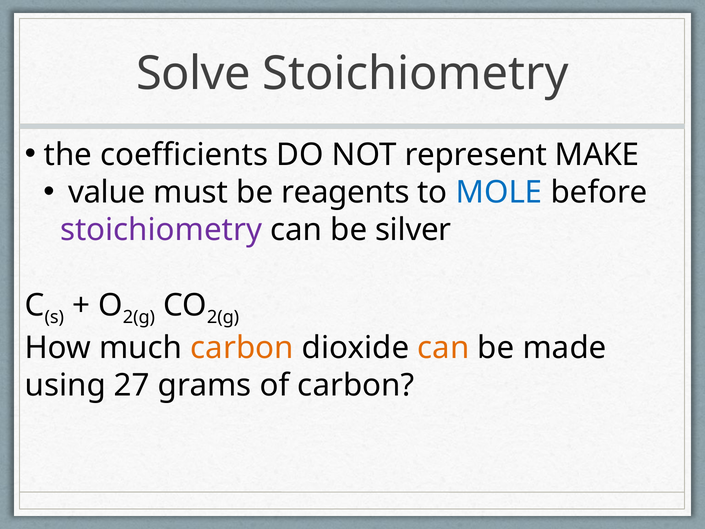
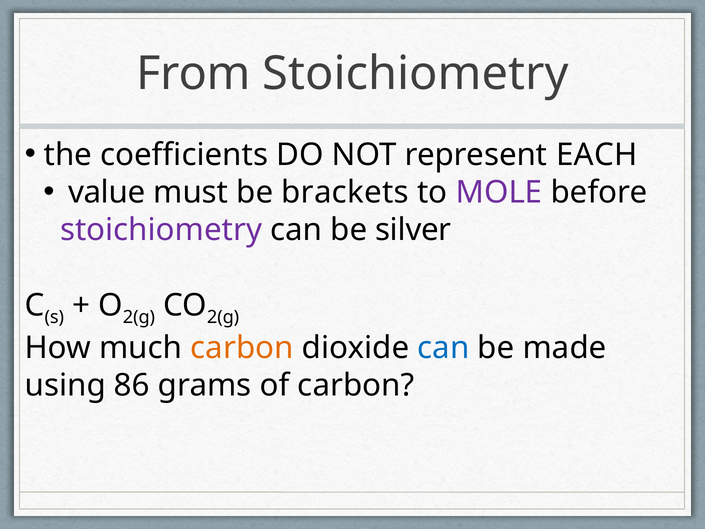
Solve: Solve -> From (193, 74)
MAKE: MAKE -> EACH (597, 155)
reagents: reagents -> brackets (345, 192)
MOLE colour: blue -> purple (499, 192)
can colour: orange -> blue (443, 348)
27: 27 -> 86 (132, 385)
